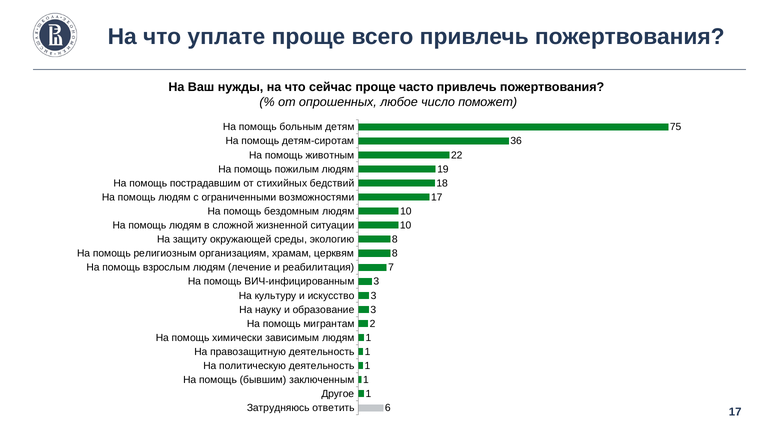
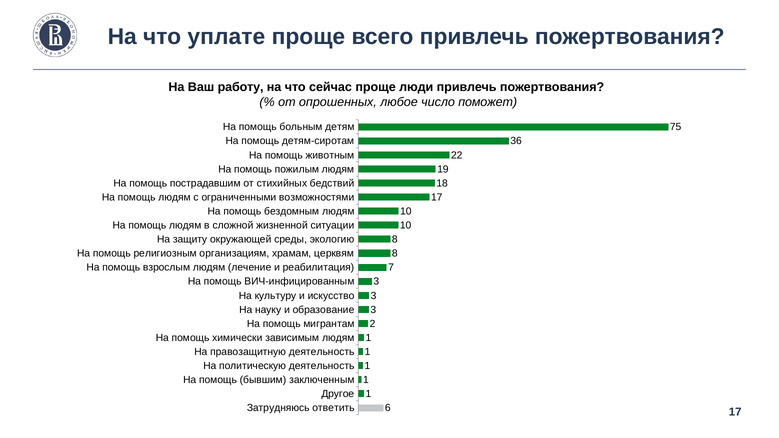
нужды: нужды -> работу (241, 87)
часто: часто -> люди (416, 87)
